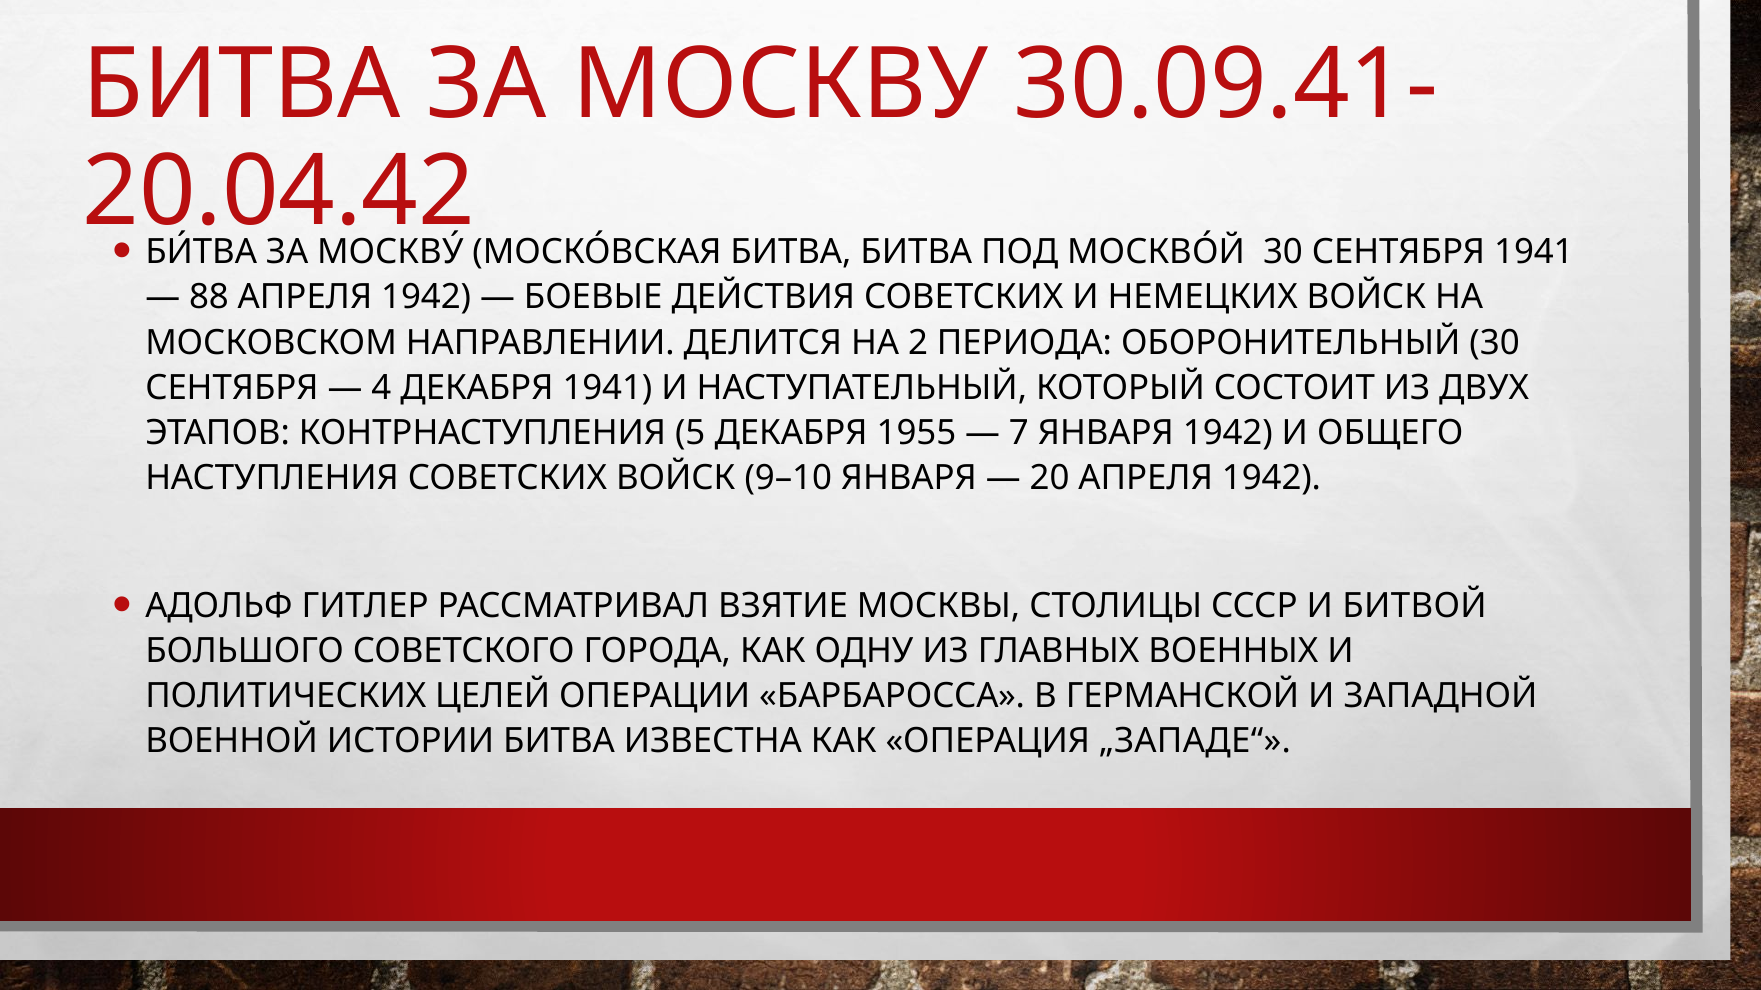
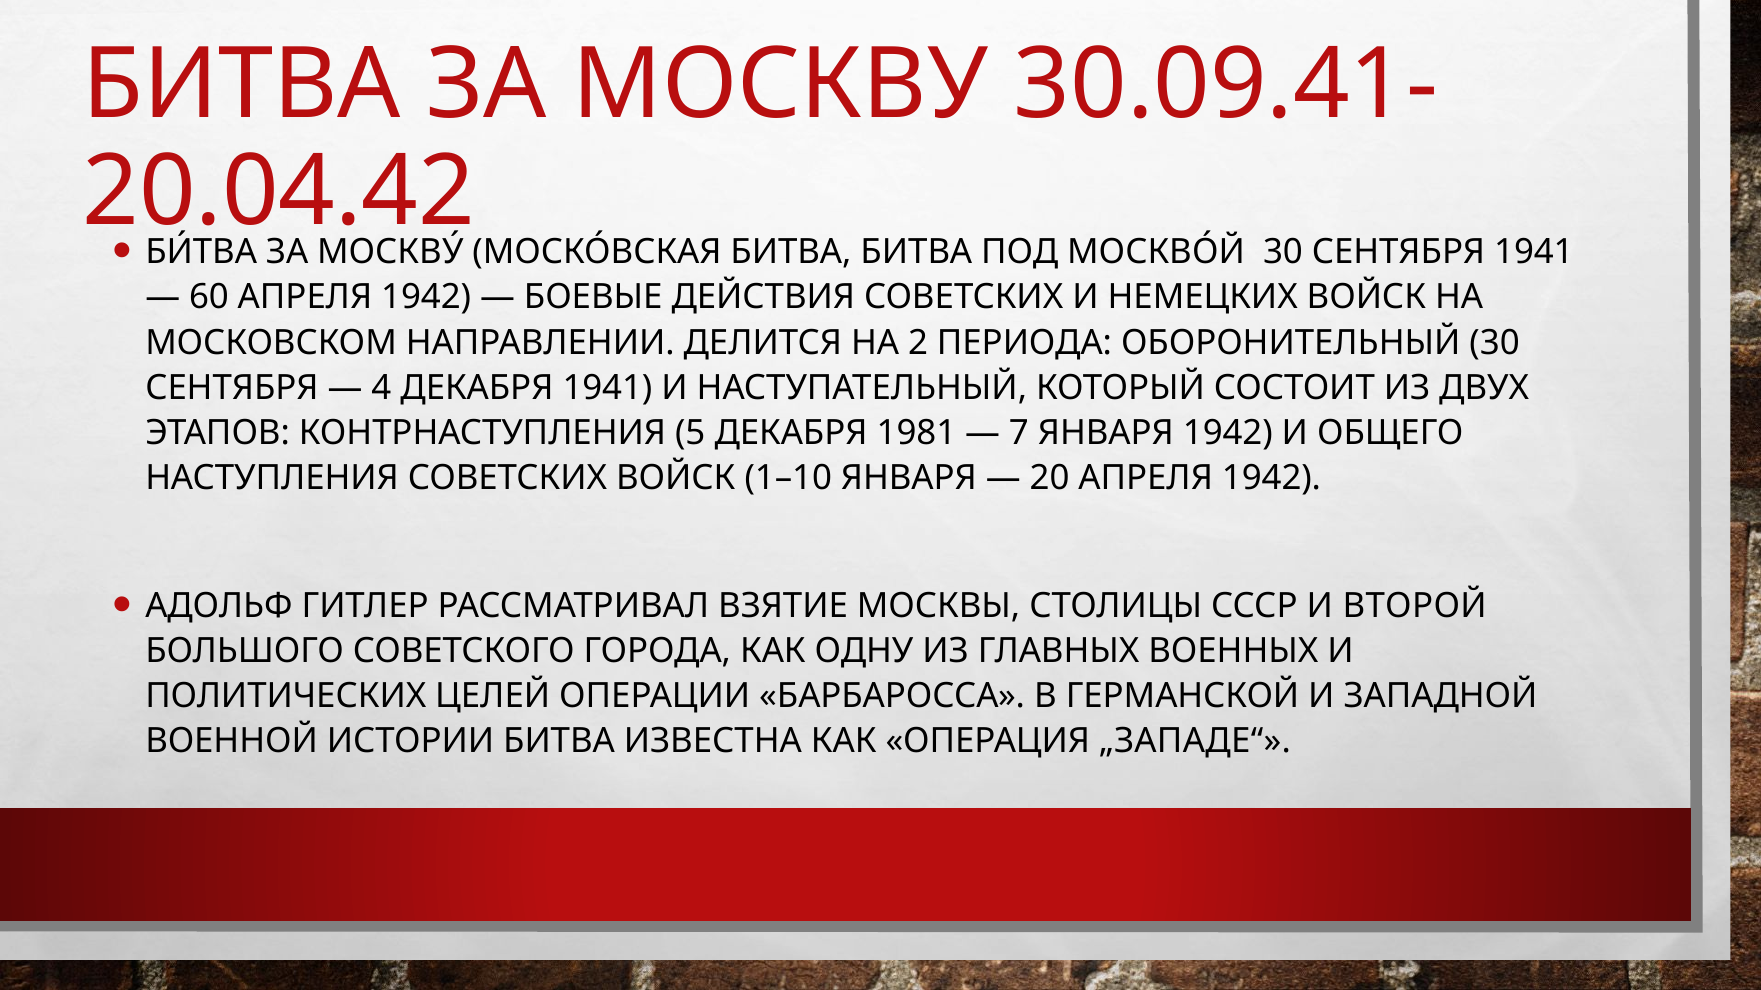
88: 88 -> 60 (209, 298)
1955: 1955 -> 1981 (916, 433)
9–10: 9–10 -> 1–10 (788, 478)
БИТВОЙ: БИТВОЙ -> ВТОРОЙ (1415, 606)
